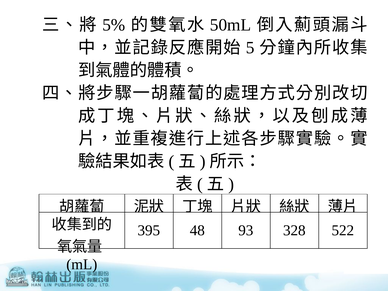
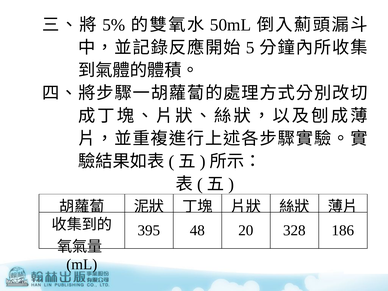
93: 93 -> 20 (246, 231)
522: 522 -> 186 (343, 231)
